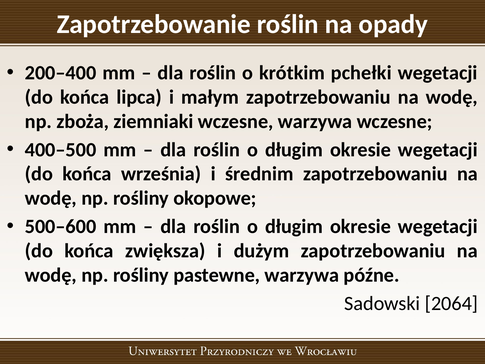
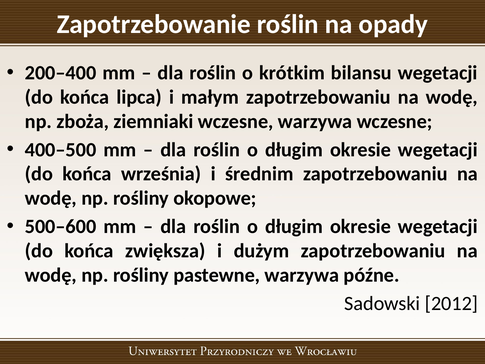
pchełki: pchełki -> bilansu (361, 73)
2064: 2064 -> 2012 (451, 303)
